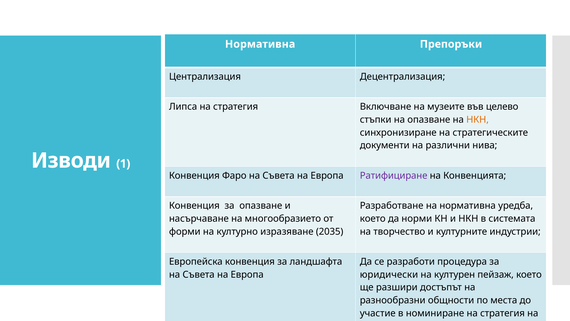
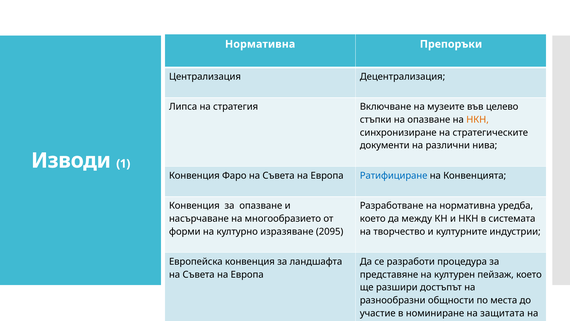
Ратифициране colour: purple -> blue (394, 175)
норми: норми -> между (417, 218)
2035: 2035 -> 2095 (330, 231)
юридически: юридически -> представяне (389, 274)
номиниране на стратегия: стратегия -> защитата (502, 313)
